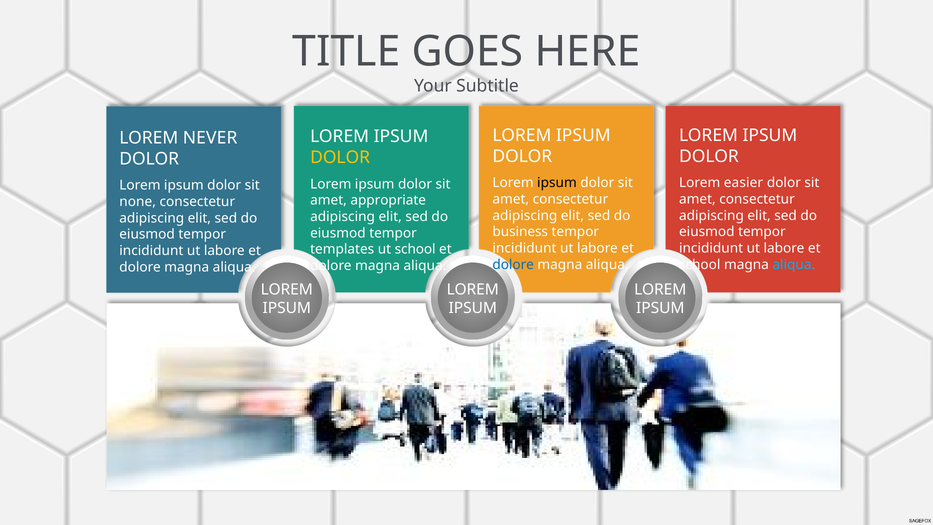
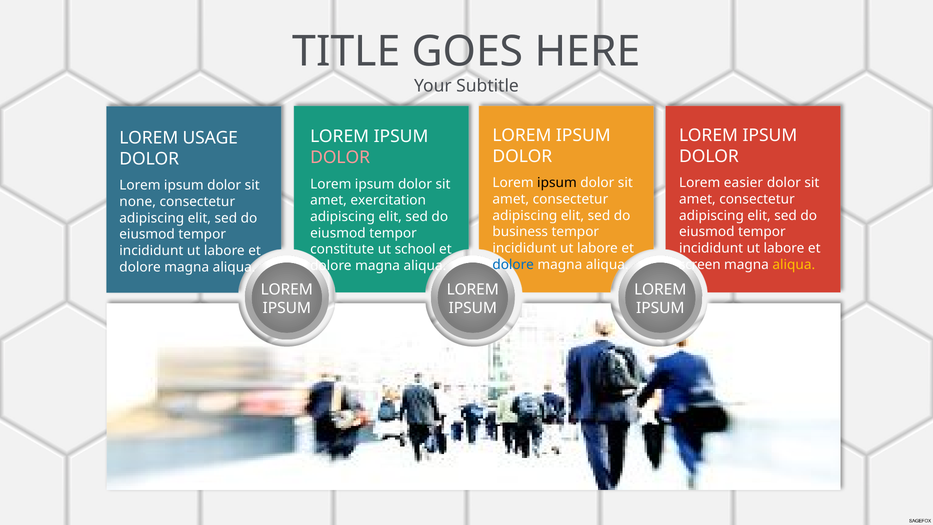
NEVER: NEVER -> USAGE (210, 138)
DOLOR colour: yellow -> pink (340, 157)
appropriate: appropriate -> exercitation (388, 200)
templates: templates -> constitute (342, 249)
school: school -> screen (700, 265)
aliqua colour: light blue -> yellow (794, 265)
